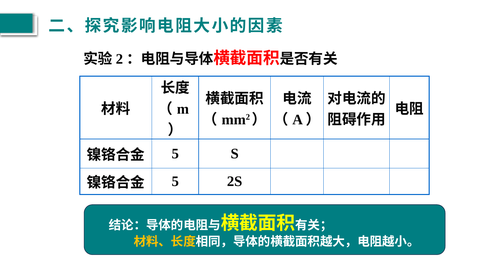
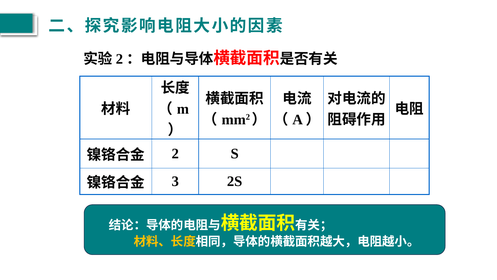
5: 5 -> 2 (175, 153)
5: 5 -> 3 (175, 181)
